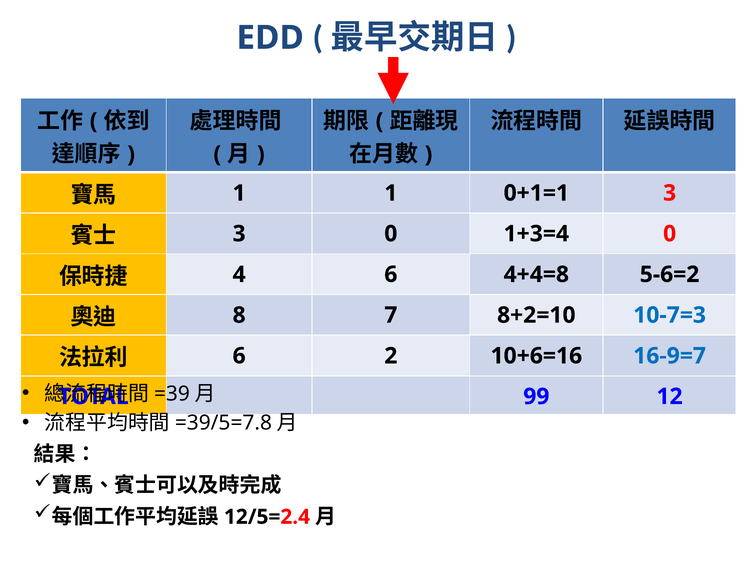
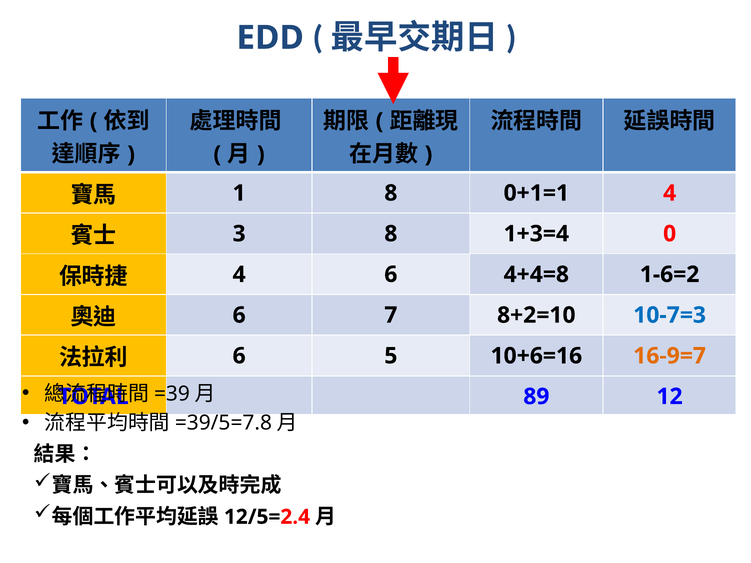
1 1: 1 -> 8 (391, 193)
0+1=1 3: 3 -> 4 (670, 193)
3 0: 0 -> 8 (391, 234)
5-6=2: 5-6=2 -> 1-6=2 (670, 275)
8: 8 -> 6 (239, 315)
2: 2 -> 5 (391, 356)
16-9=7 colour: blue -> orange (670, 356)
99: 99 -> 89 (536, 397)
